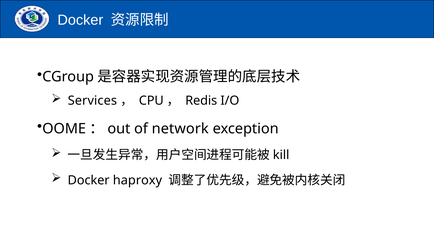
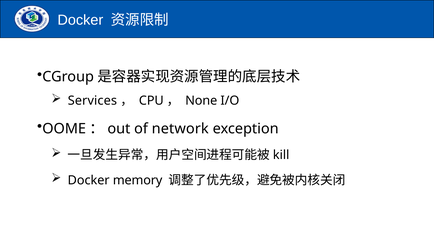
Redis: Redis -> None (201, 101)
haproxy: haproxy -> memory (138, 180)
